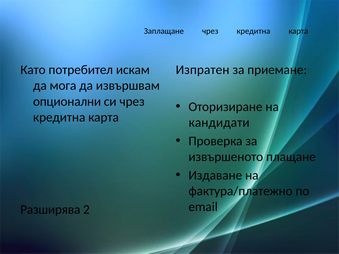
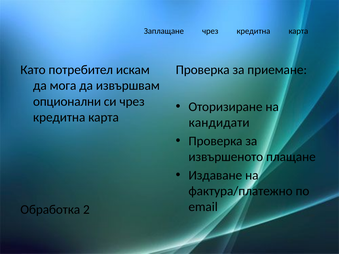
Изпратен: Изпратен -> Проверка (203, 70)
Разширява: Разширява -> Обработка (50, 210)
